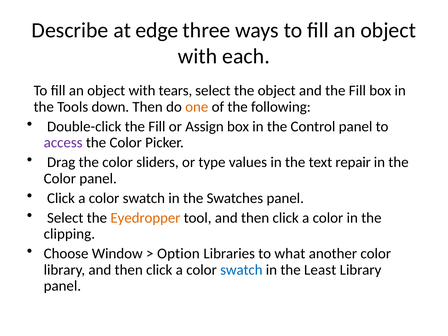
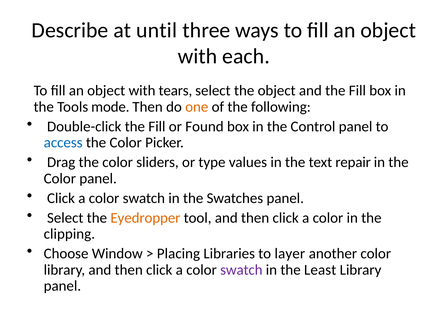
edge: edge -> until (157, 30)
down: down -> mode (110, 107)
Assign: Assign -> Found (204, 126)
access colour: purple -> blue (63, 143)
Option: Option -> Placing (178, 254)
what: what -> layer (290, 254)
swatch colour: blue -> purple (241, 270)
